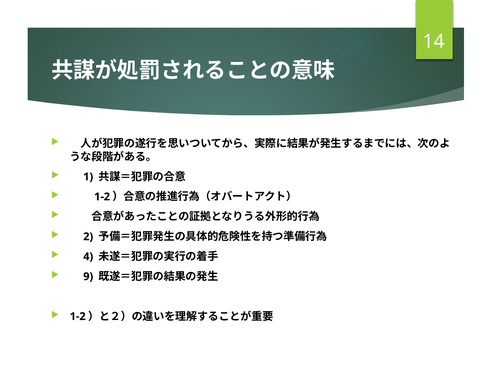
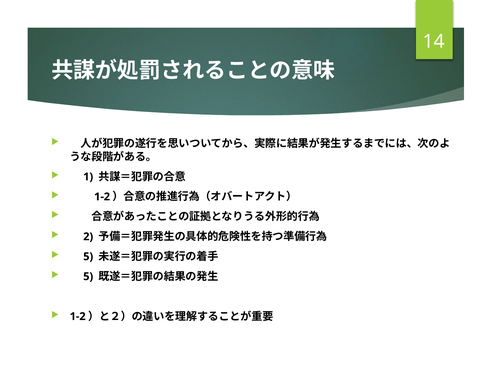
4: 4 -> 5 (88, 256)
9: 9 -> 5 (88, 276)
